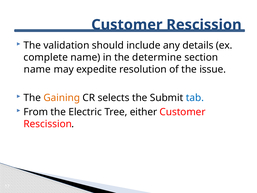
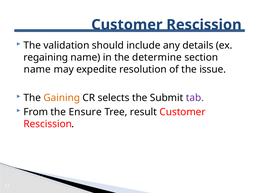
complete: complete -> regaining (46, 57)
tab colour: blue -> purple (195, 98)
Electric: Electric -> Ensure (85, 112)
either: either -> result (143, 112)
